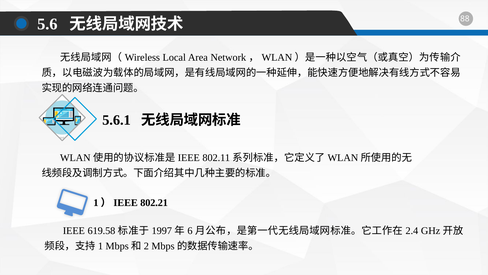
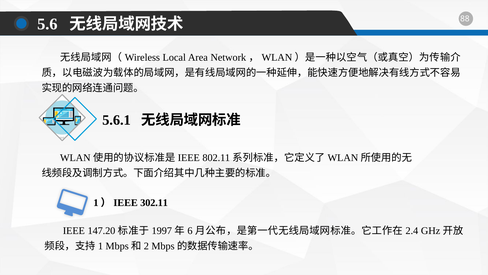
802.21: 802.21 -> 302.11 (154, 202)
619.58: 619.58 -> 147.20 (101, 230)
